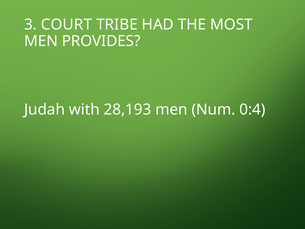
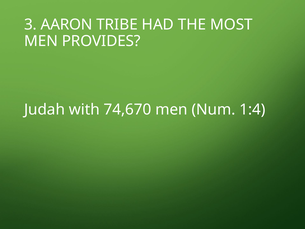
COURT: COURT -> AARON (67, 25)
28,193: 28,193 -> 74,670 (128, 109)
0:4: 0:4 -> 1:4 (252, 109)
